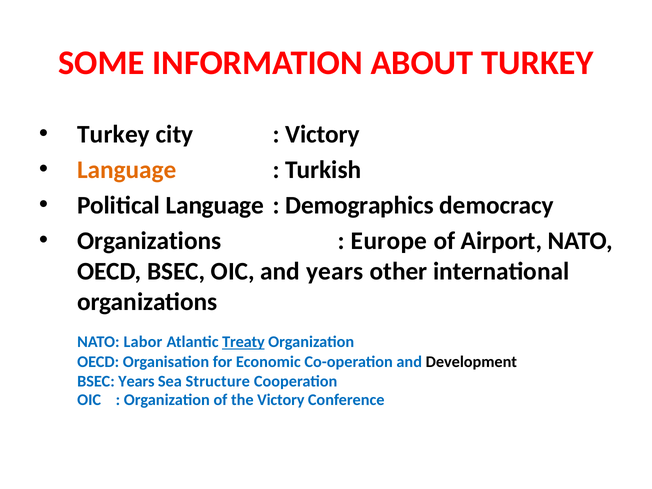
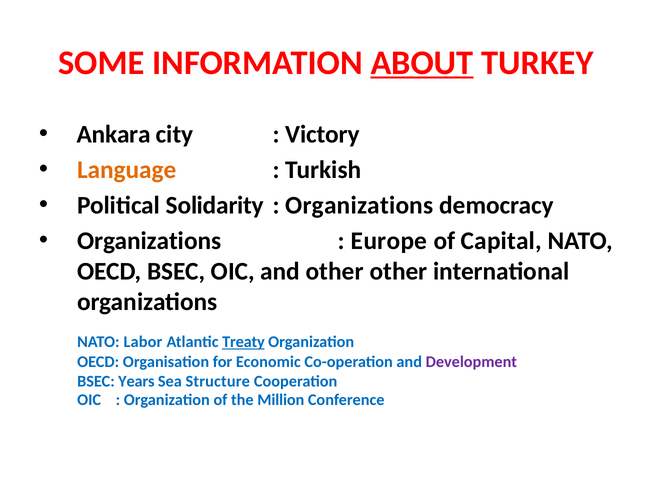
ABOUT underline: none -> present (422, 63)
Turkey: Turkey -> Ankara (114, 134)
Political Language: Language -> Solidarity (215, 205)
Demographics: Demographics -> Organizations (359, 205)
Airport: Airport -> Capital (501, 241)
and years: years -> other (335, 271)
Development colour: black -> purple (471, 362)
the Victory: Victory -> Million (281, 400)
